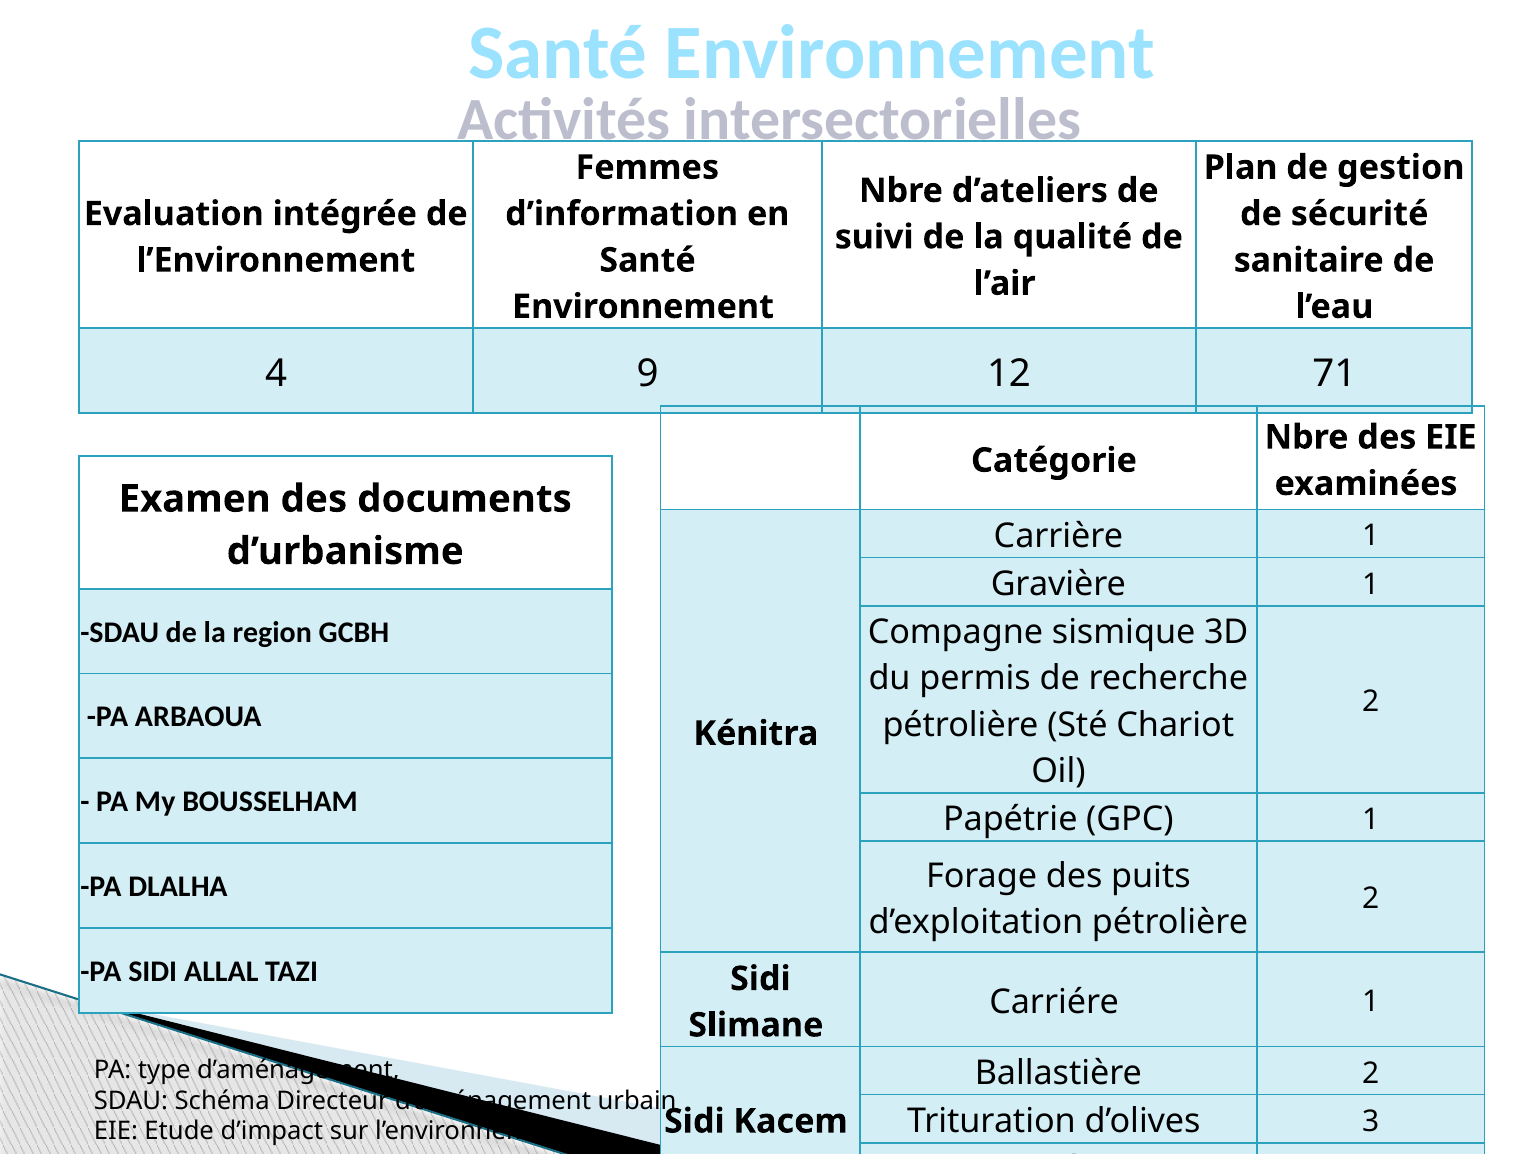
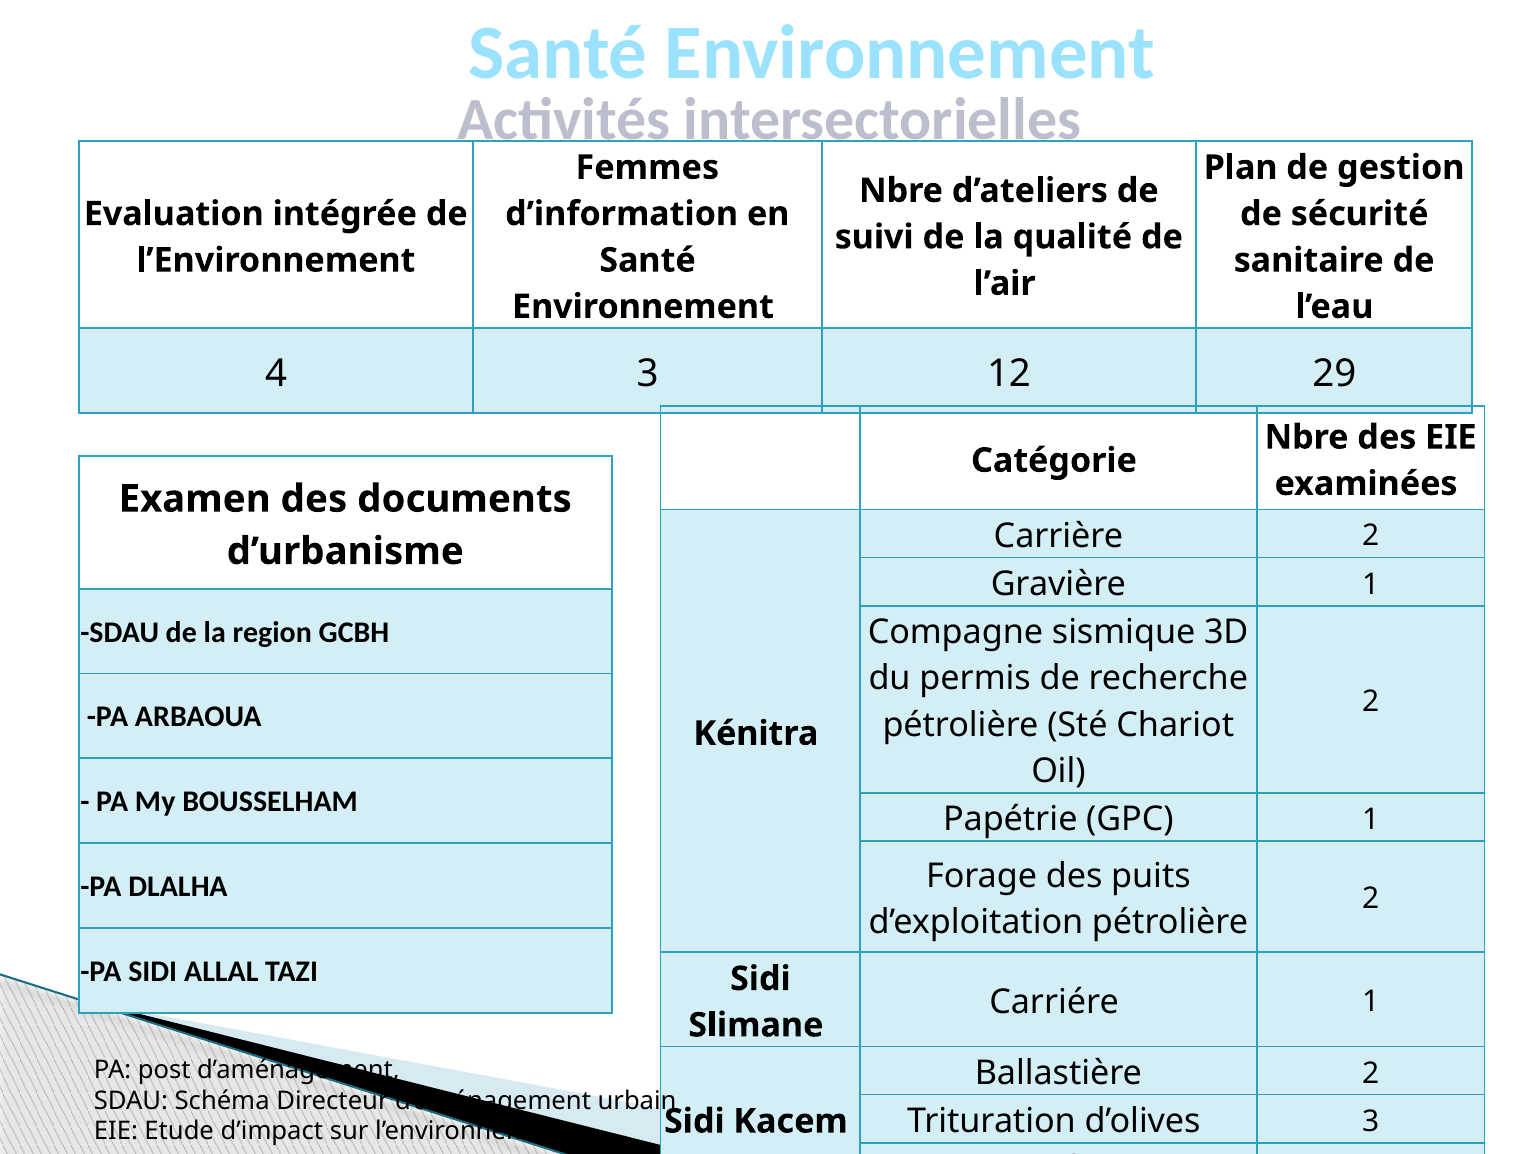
4 9: 9 -> 3 (648, 374)
71: 71 -> 29 (1334, 374)
1: 1 -> 2 (1371, 536)
type: type -> post (164, 1070)
